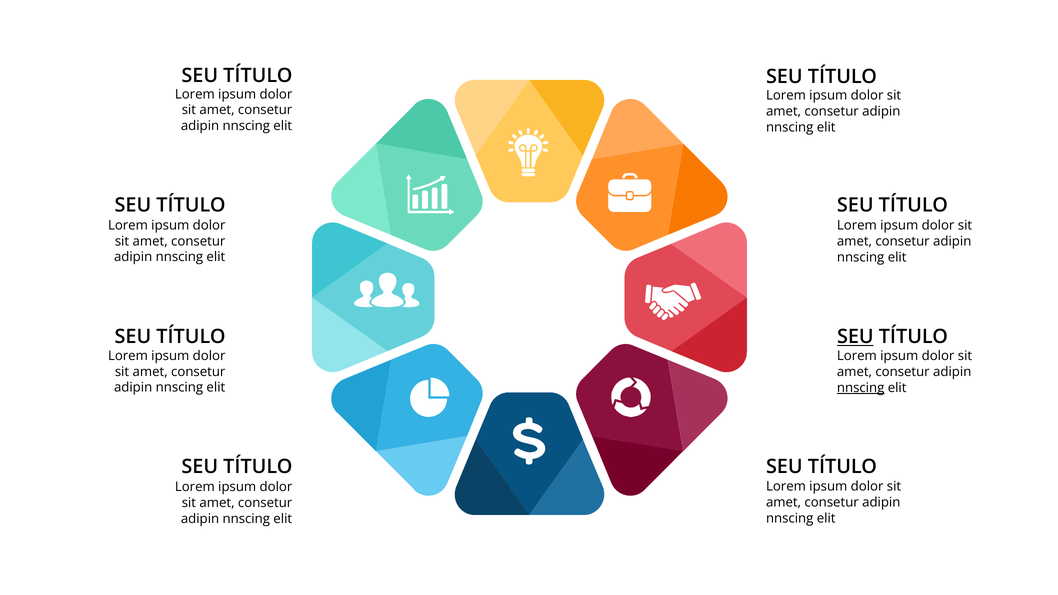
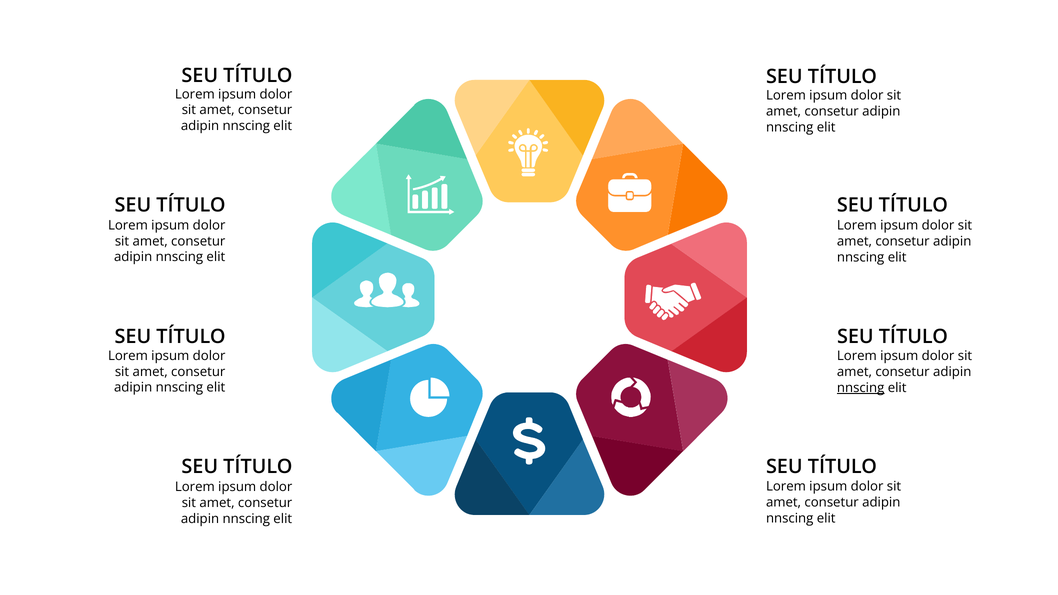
SEU underline: present -> none (855, 337)
